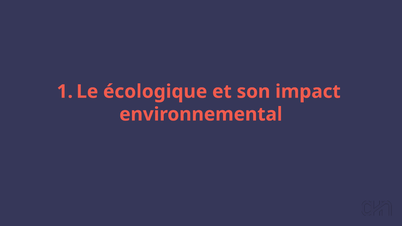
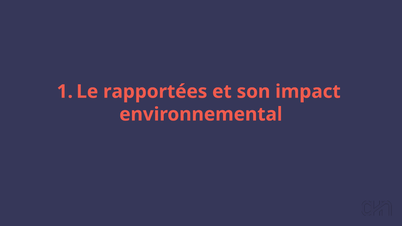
écologique: écologique -> rapportées (155, 92)
